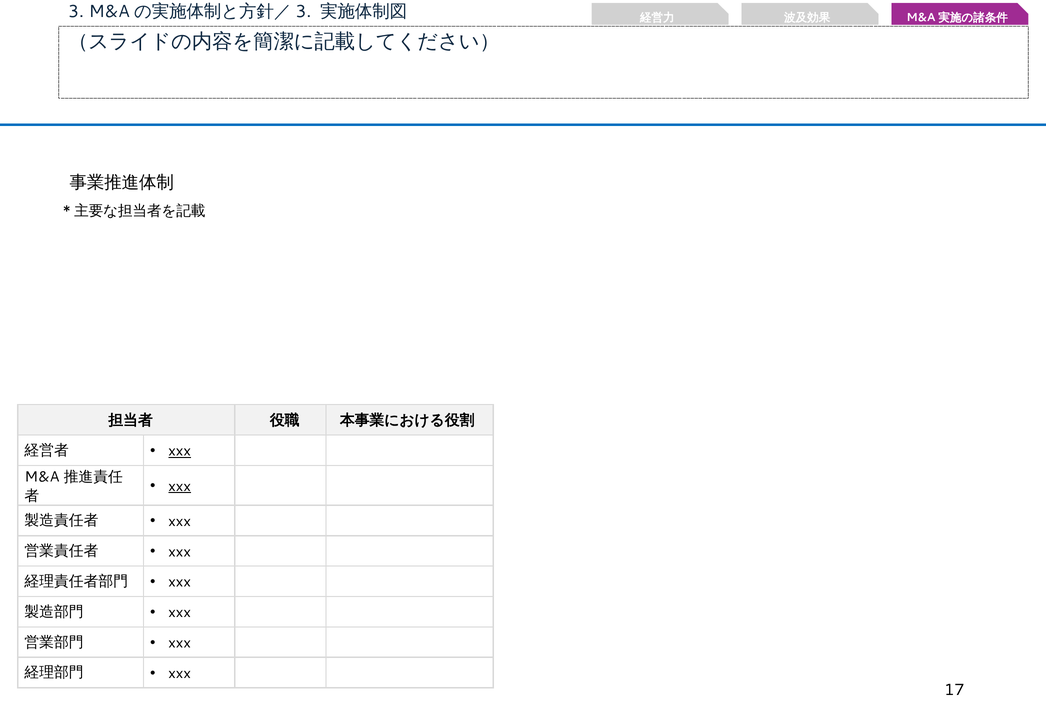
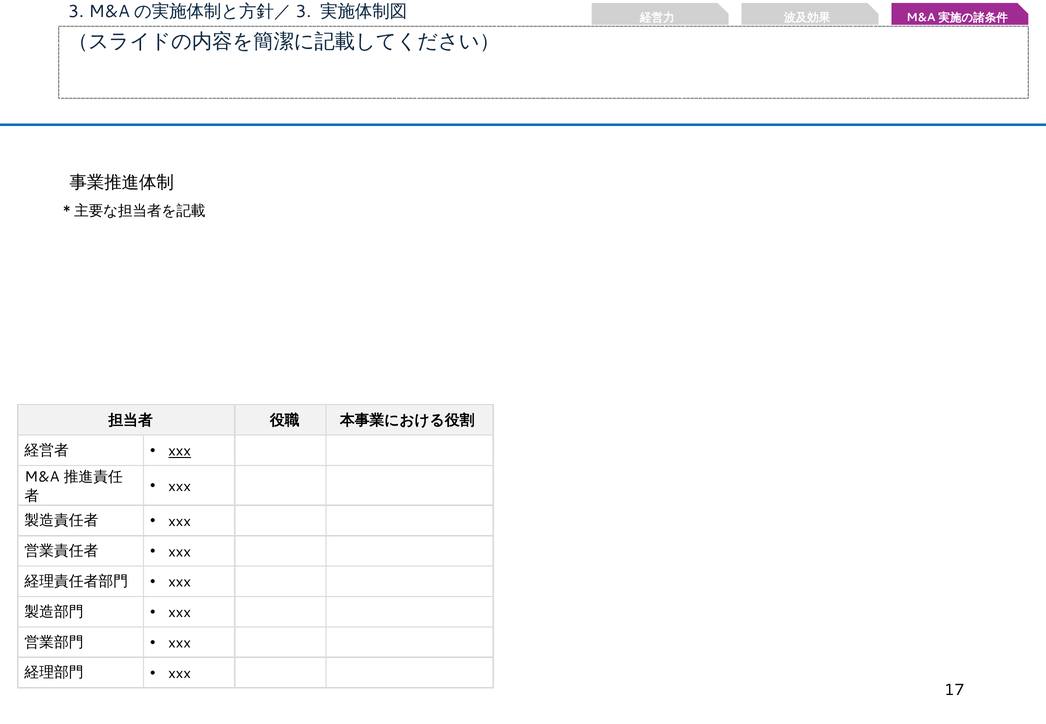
xxx underline: present -> none (180, 486)
